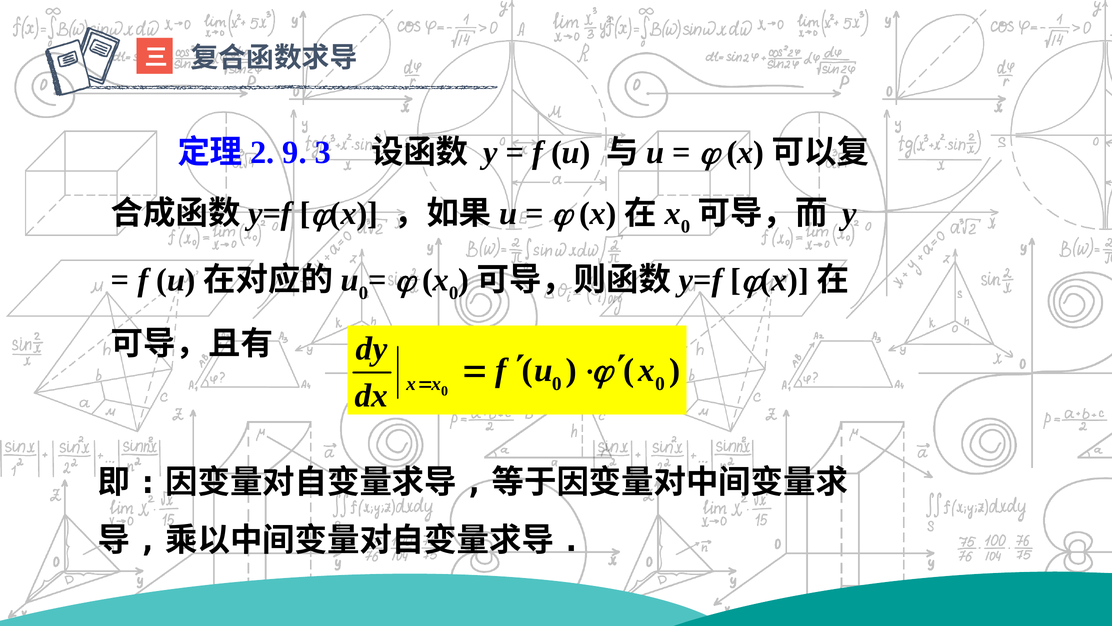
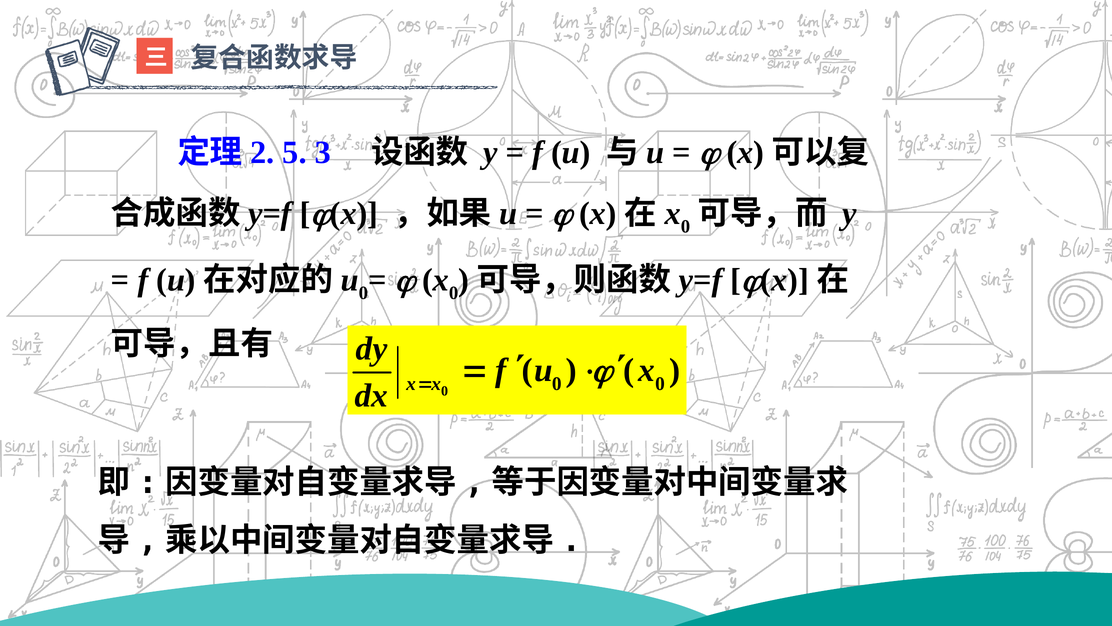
9: 9 -> 5 (295, 153)
